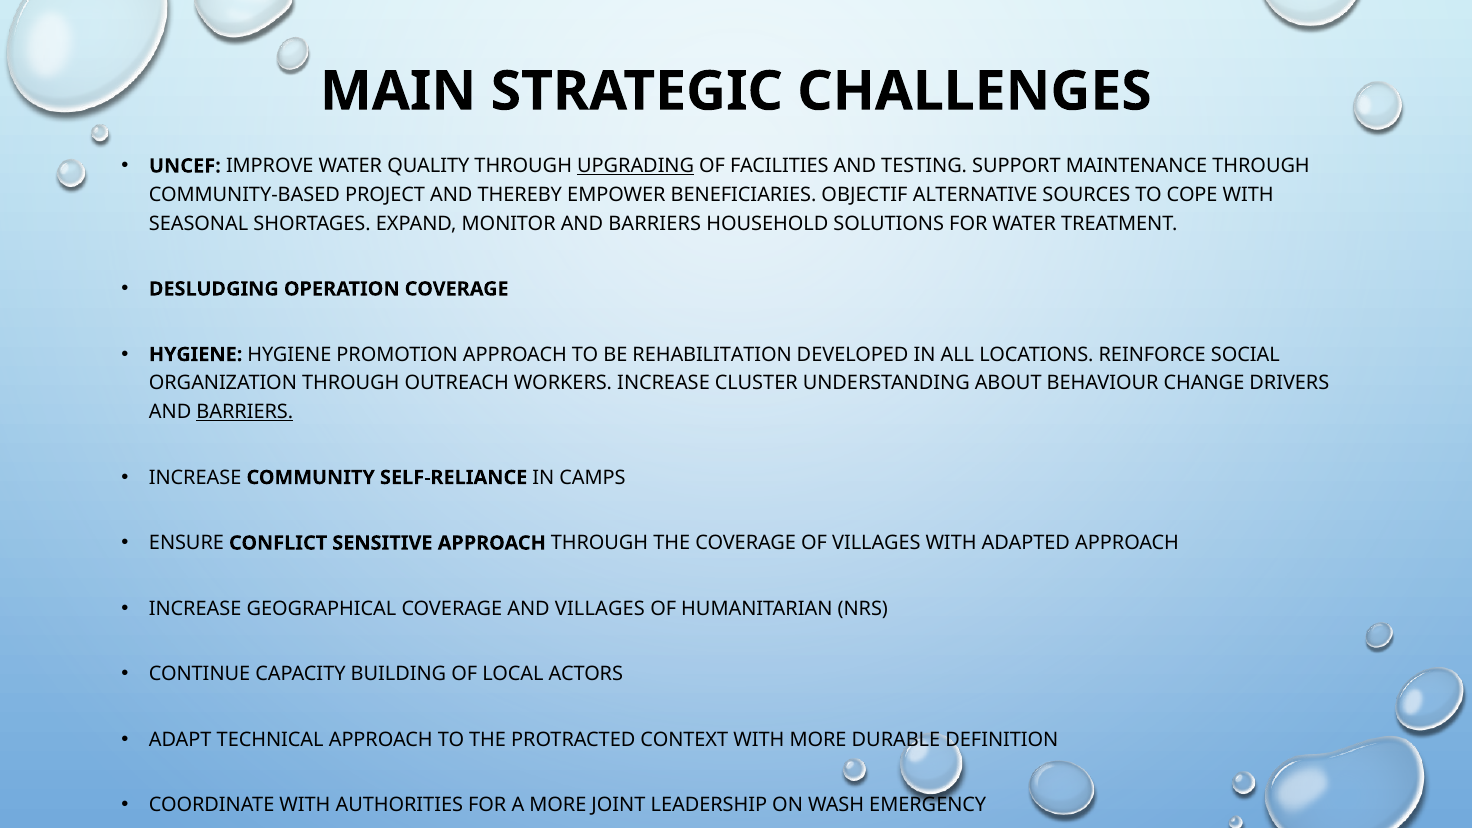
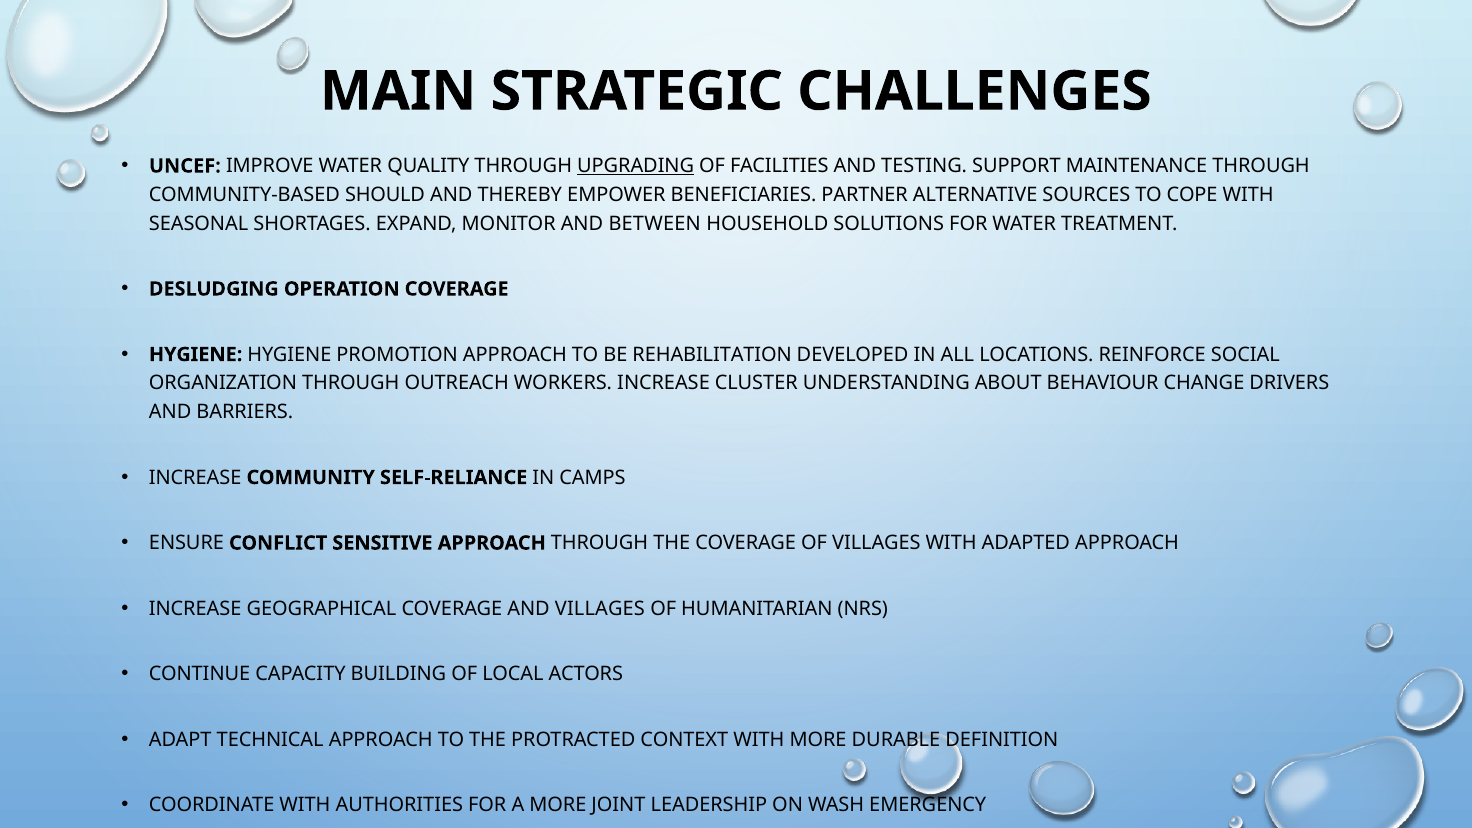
PROJECT: PROJECT -> SHOULD (385, 195)
OBJECTIF: OBJECTIF -> PARTNER (865, 195)
MONITOR AND BARRIERS: BARRIERS -> BETWEEN (655, 223)
BARRIERS underline: present -> none (245, 412)
